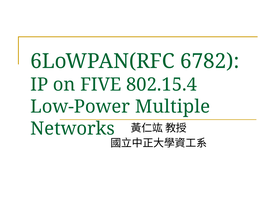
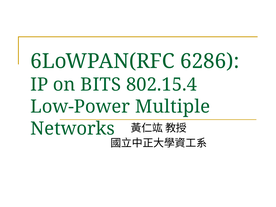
6782: 6782 -> 6286 (210, 61)
FIVE: FIVE -> BITS (101, 85)
